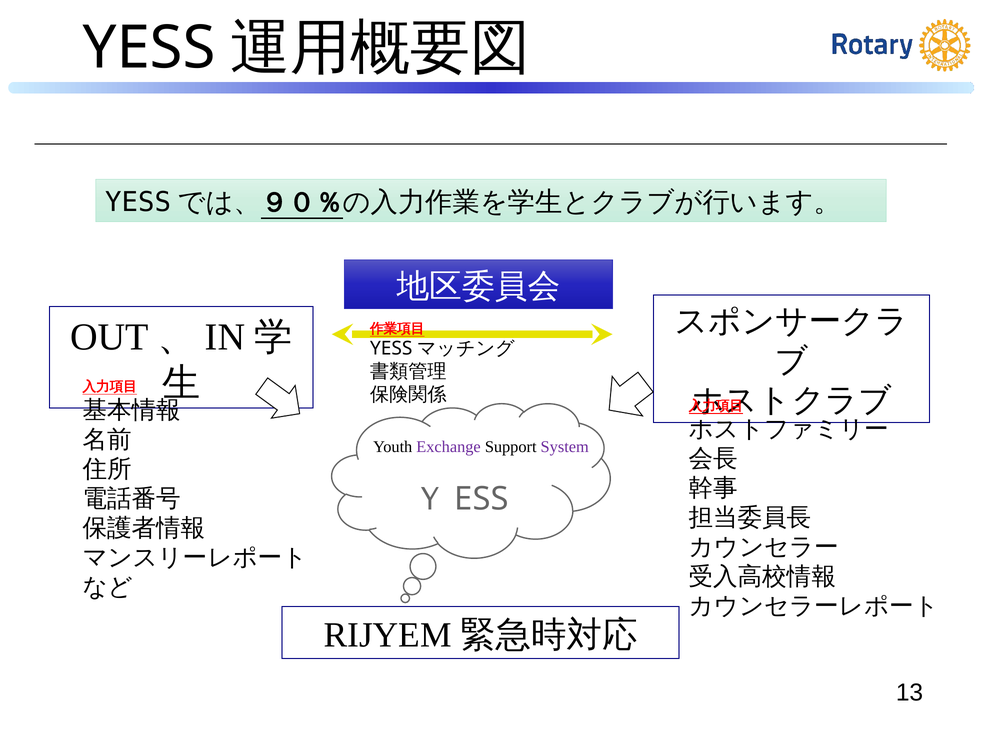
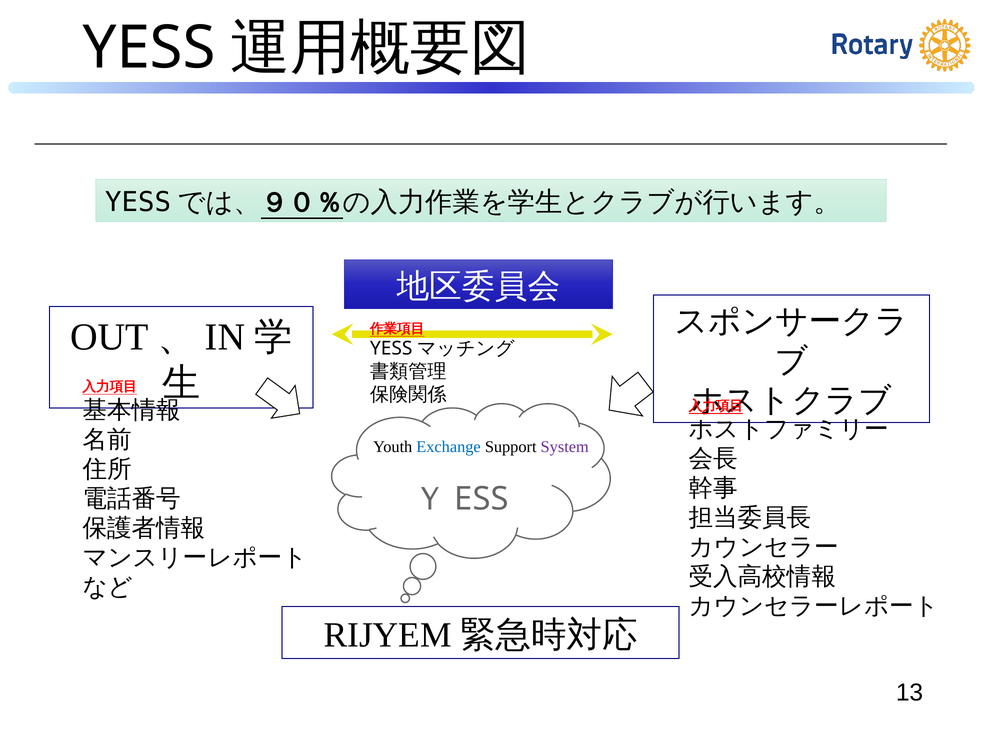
Exchange colour: purple -> blue (449, 447)
